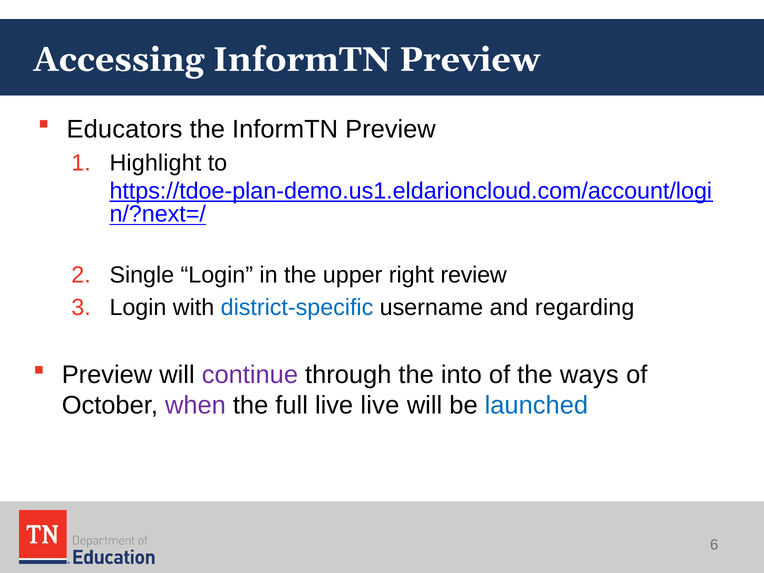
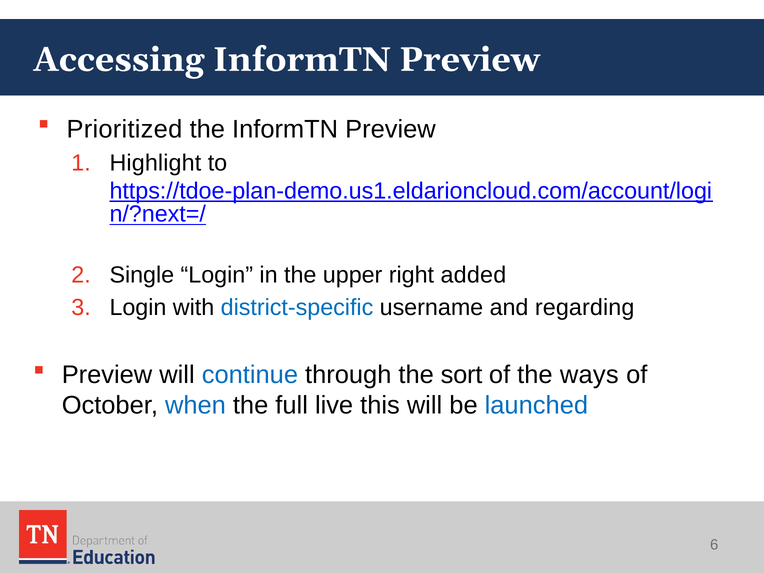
Educators: Educators -> Prioritized (124, 129)
review: review -> added (473, 275)
continue colour: purple -> blue (250, 375)
into: into -> sort (462, 375)
when colour: purple -> blue (195, 405)
live live: live -> this (380, 405)
